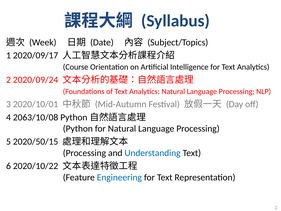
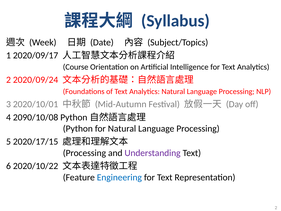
2063/10/08: 2063/10/08 -> 2090/10/08 (36, 117)
2020/50/15: 2020/50/15 -> 2020/17/15 (36, 142)
Understanding colour: blue -> purple (153, 153)
